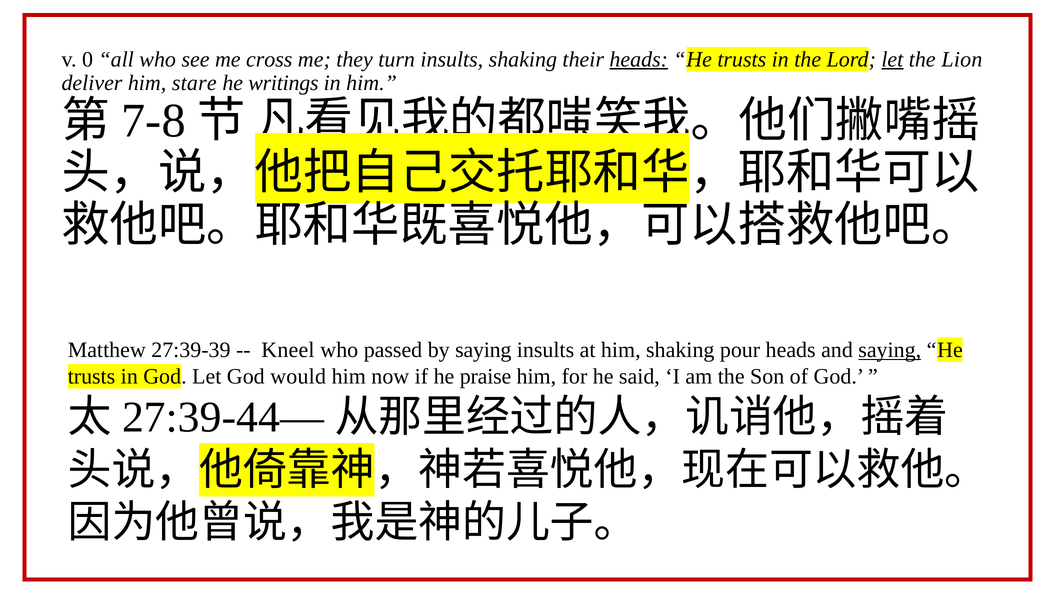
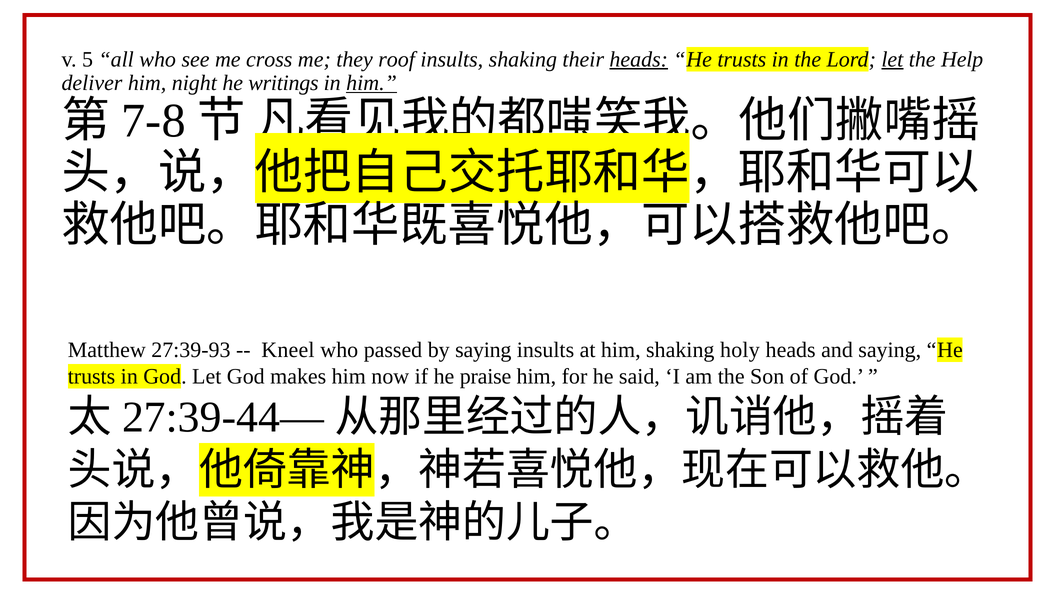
0: 0 -> 5 (88, 59)
turn: turn -> roof (397, 59)
Lion: Lion -> Help (962, 59)
stare: stare -> night (194, 83)
him underline: none -> present (371, 83)
27:39-39: 27:39-39 -> 27:39-93 (191, 350)
pour: pour -> holy (740, 350)
saying underline: present -> none (890, 350)
would: would -> makes (298, 376)
